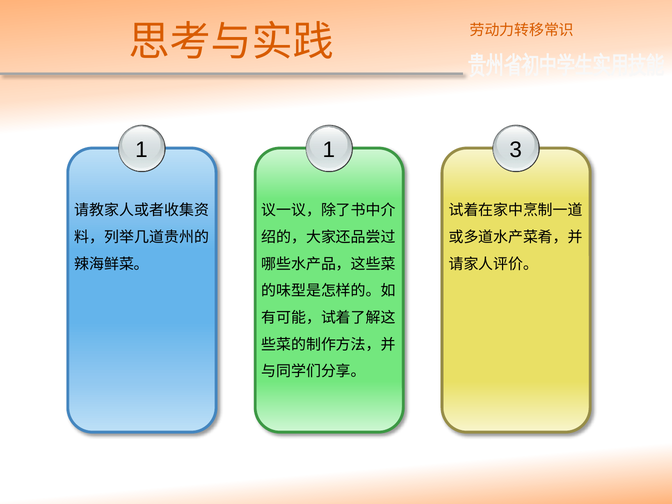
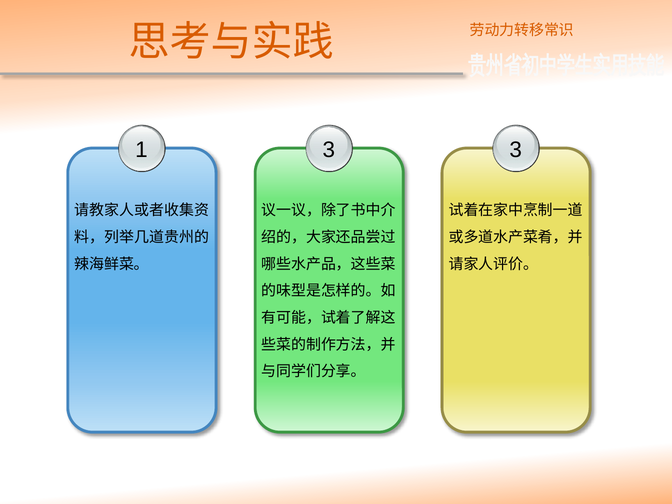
1 1: 1 -> 3 (329, 150)
